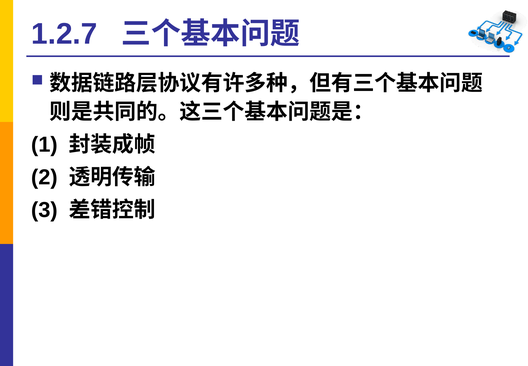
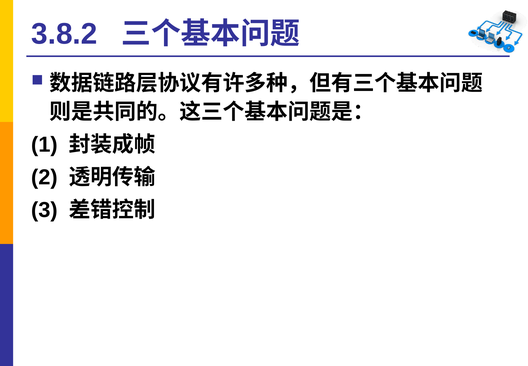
1.2.7: 1.2.7 -> 3.8.2 (64, 34)
